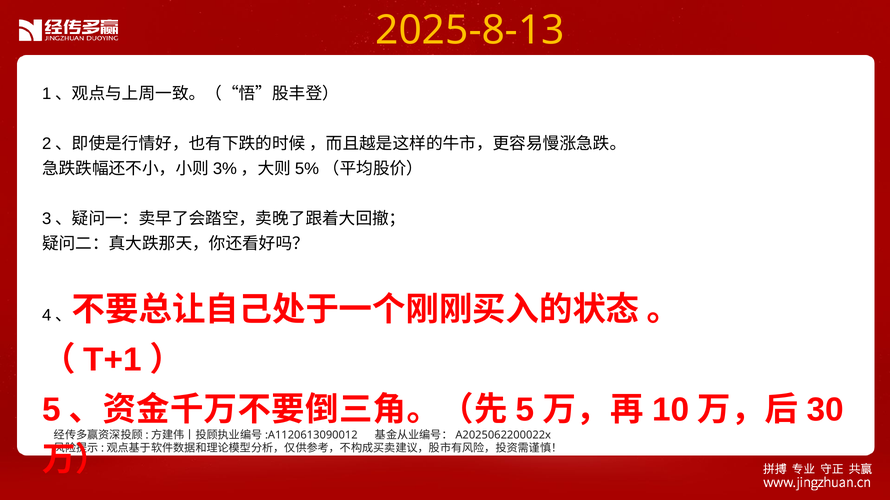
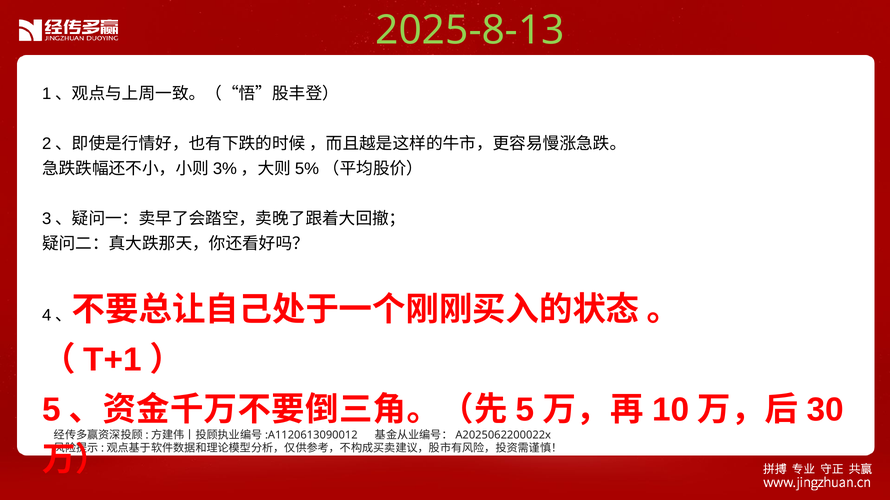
2025-8-13 colour: yellow -> light green (470, 31)
